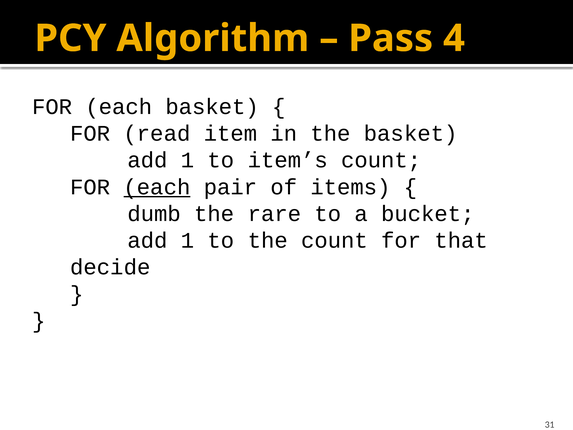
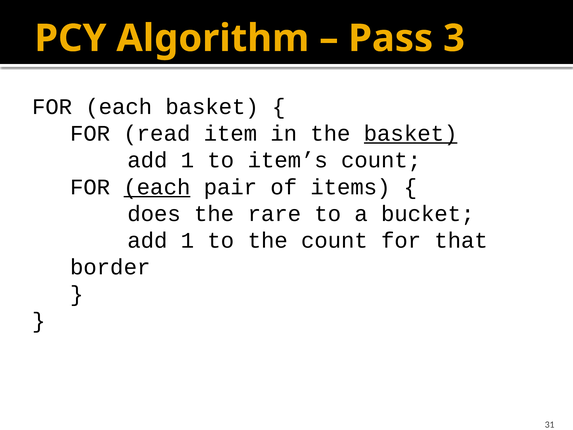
4: 4 -> 3 (454, 38)
basket underline: none -> present (411, 133)
dumb: dumb -> does (154, 214)
decide: decide -> border (110, 267)
